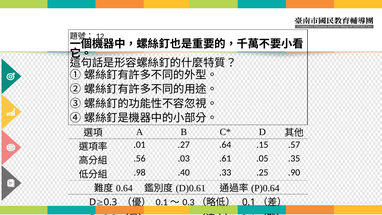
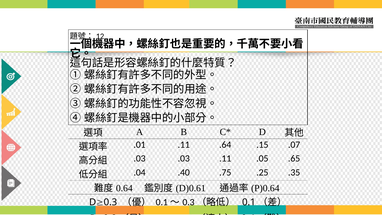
.01 .27: .27 -> .11 (184, 145)
.57: .57 -> .07 (294, 145)
.56: .56 -> .03 (140, 158)
.03 .61: .61 -> .11 (225, 158)
.35: .35 -> .65 (294, 158)
.98: .98 -> .04 (140, 172)
.33: .33 -> .75 (225, 172)
.90: .90 -> .35 (294, 172)
